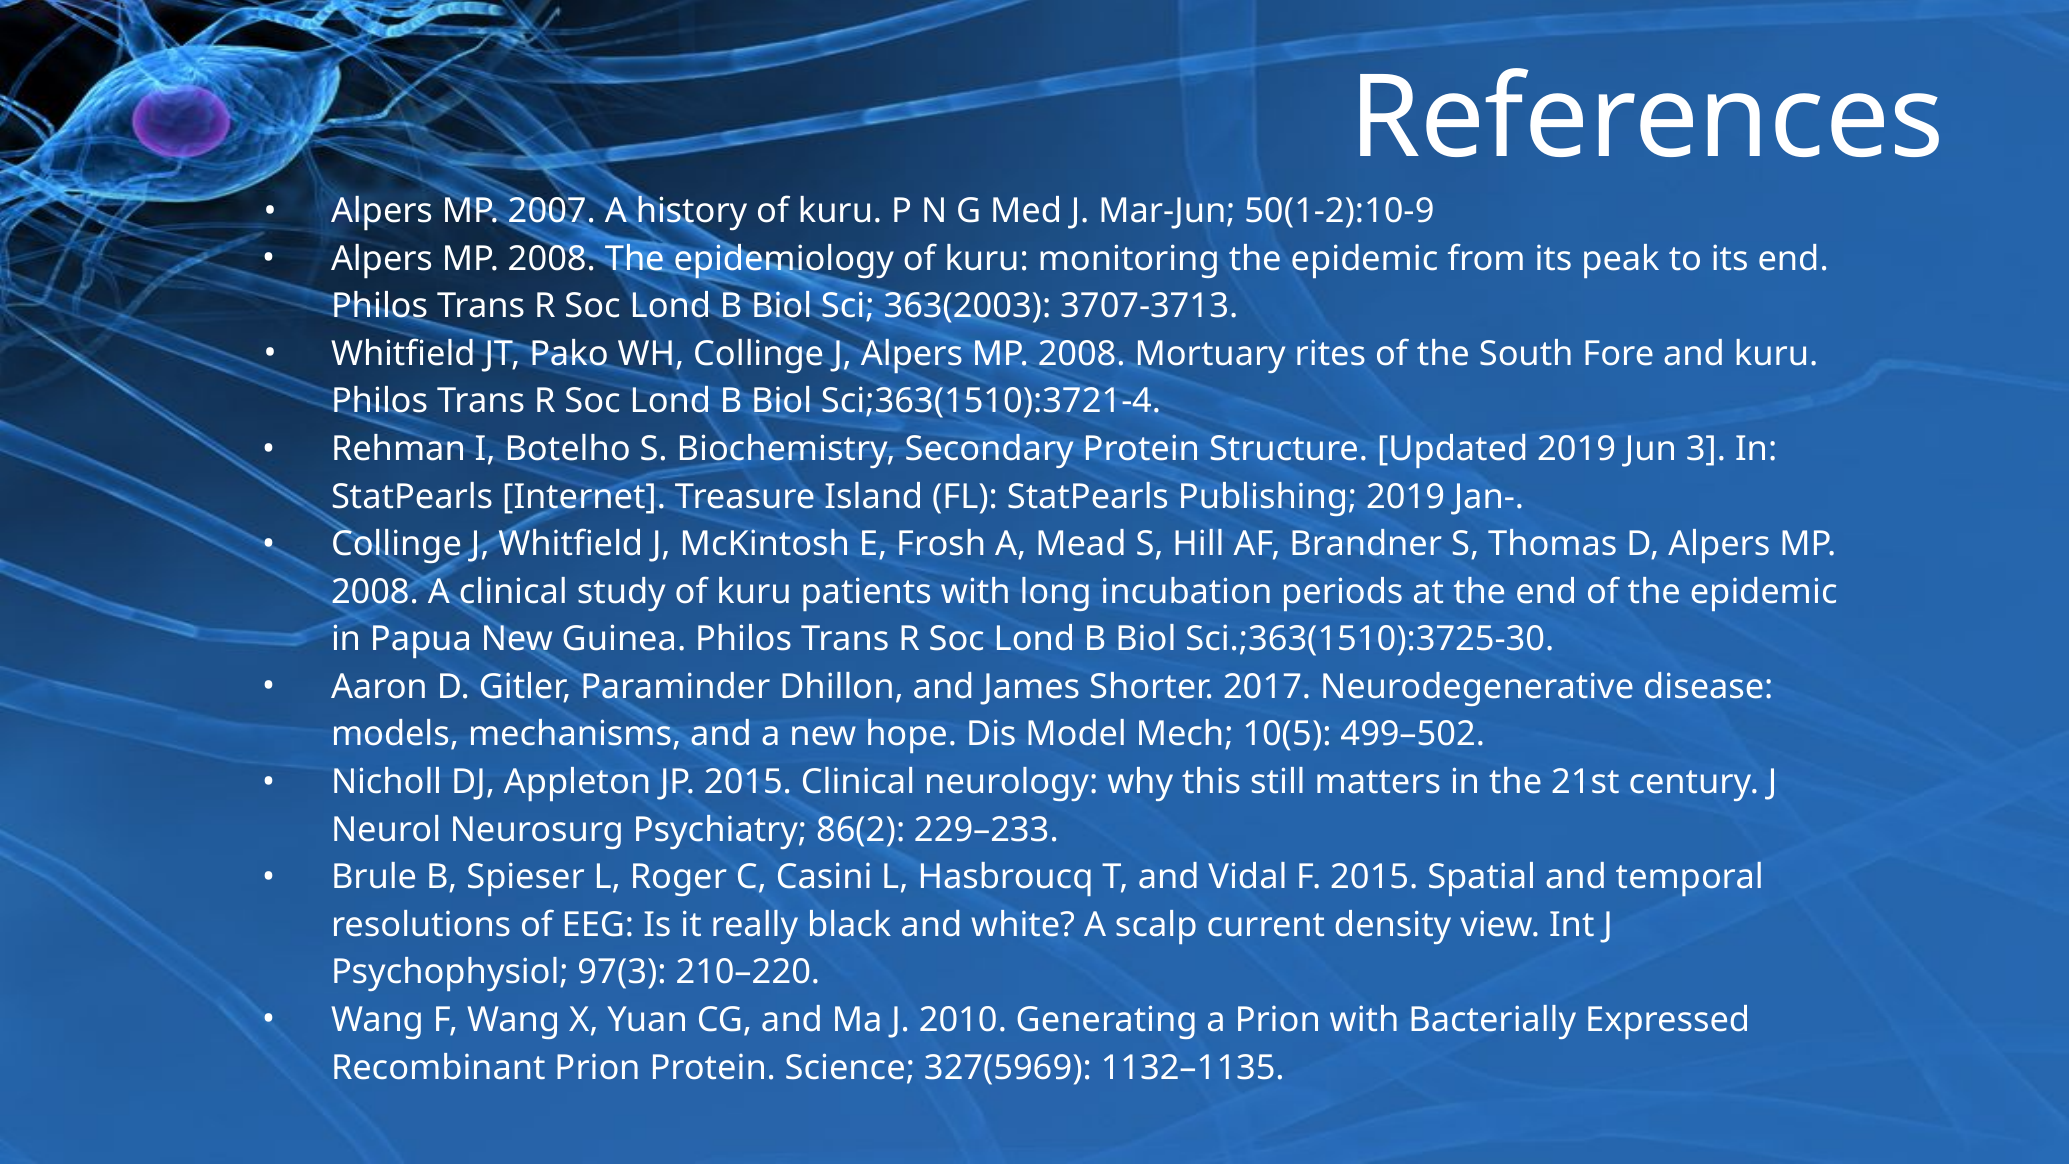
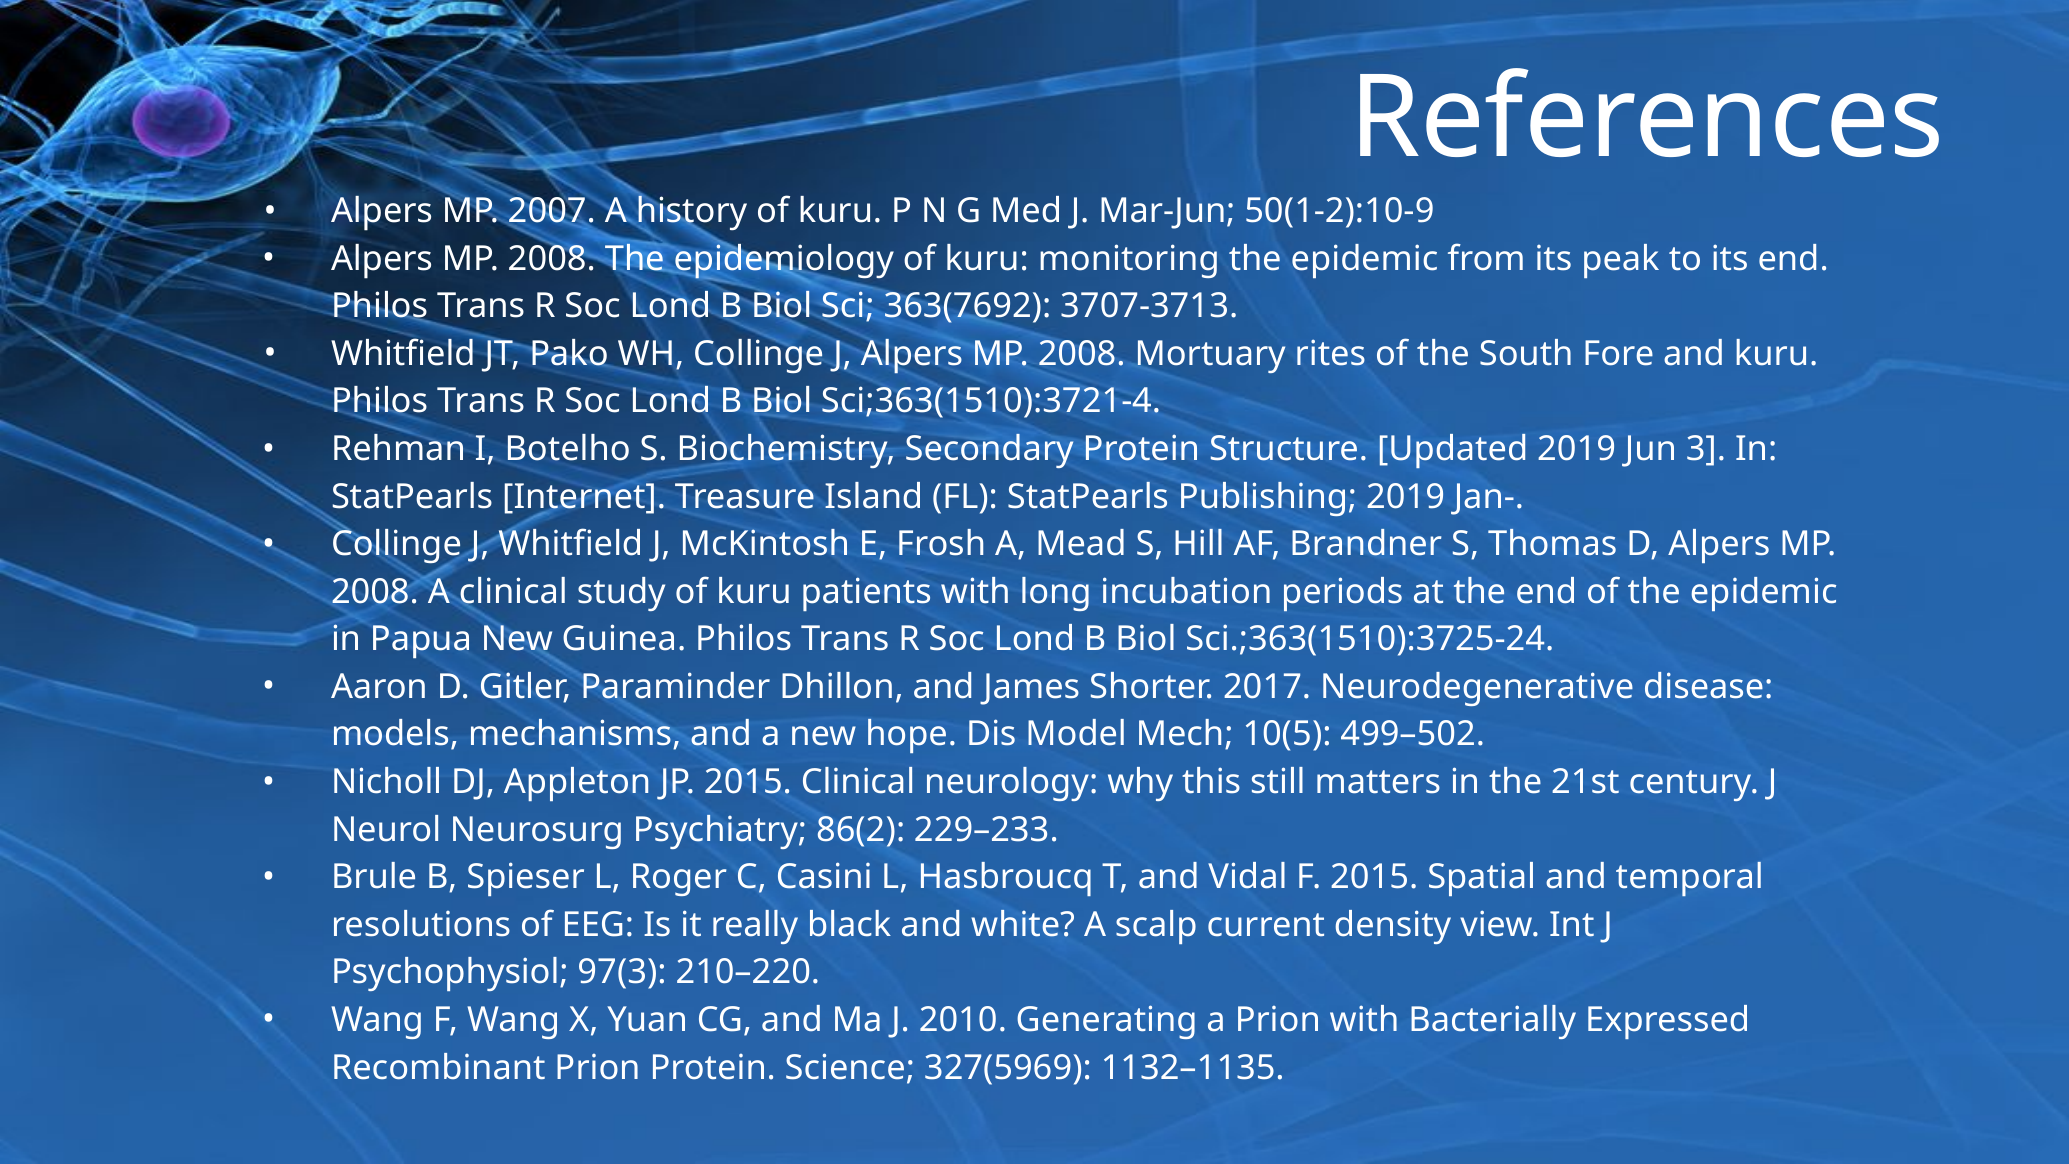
363(2003: 363(2003 -> 363(7692 (967, 306)
Sci.;363(1510):3725-30: Sci.;363(1510):3725-30 -> Sci.;363(1510):3725-24 (1370, 639)
